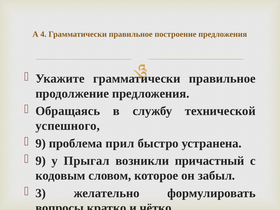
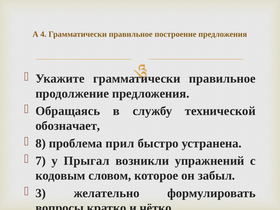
успешного: успешного -> обозначает (68, 126)
9: 9 -> 8 (41, 143)
9: 9 -> 7 (41, 161)
причастный: причастный -> упражнений (210, 161)
